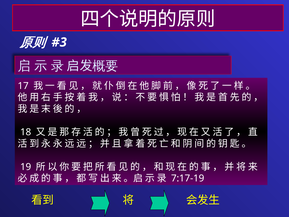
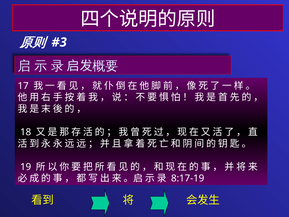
7:17-19: 7:17-19 -> 8:17-19 (188, 178)
